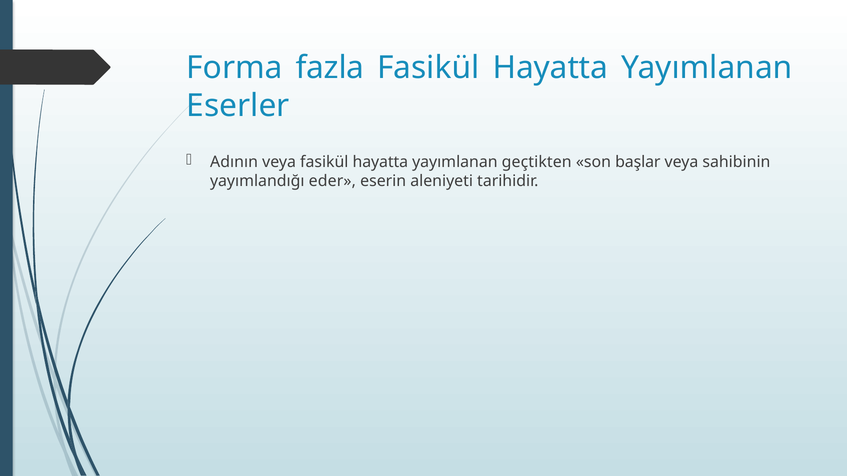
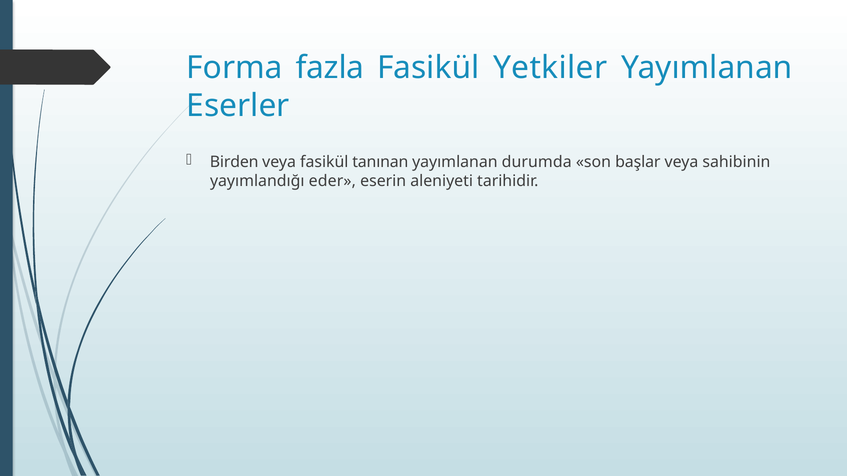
Hayatta: Hayatta -> Yetkiler (550, 68)
Adının: Adının -> Birden (234, 162)
veya fasikül hayatta: hayatta -> tanınan (380, 162)
geçtikten: geçtikten -> durumda (537, 162)
